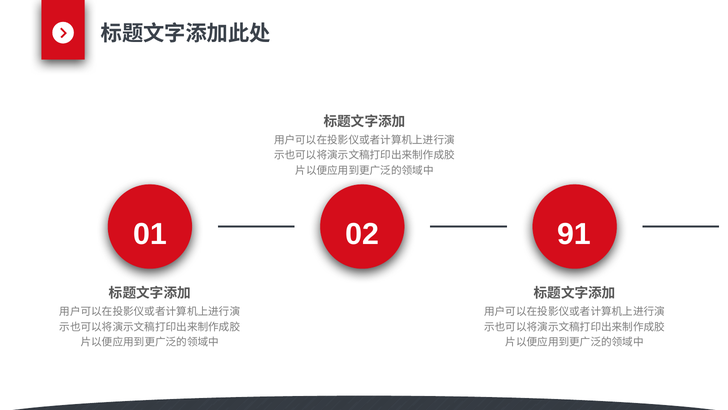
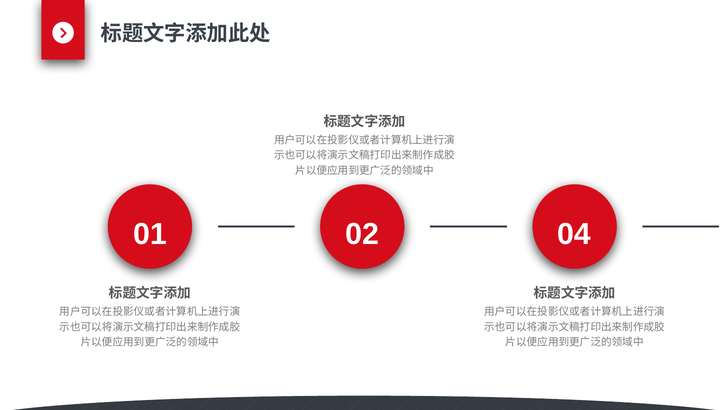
91: 91 -> 04 (574, 234)
